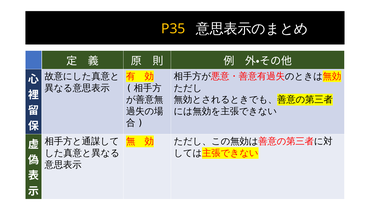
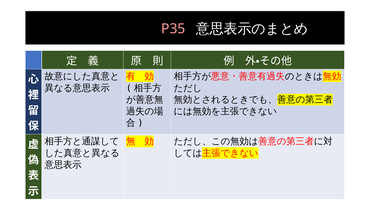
P35 colour: yellow -> pink (173, 29)
